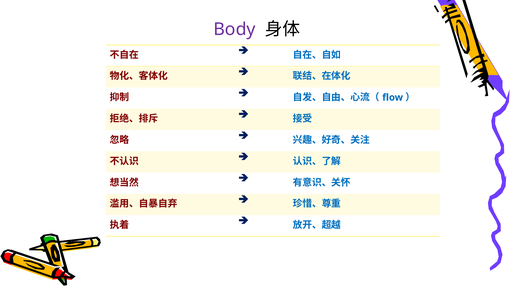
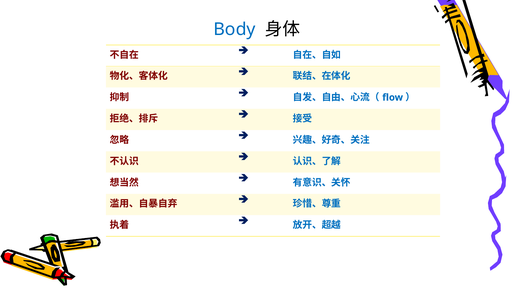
Body colour: purple -> blue (235, 29)
